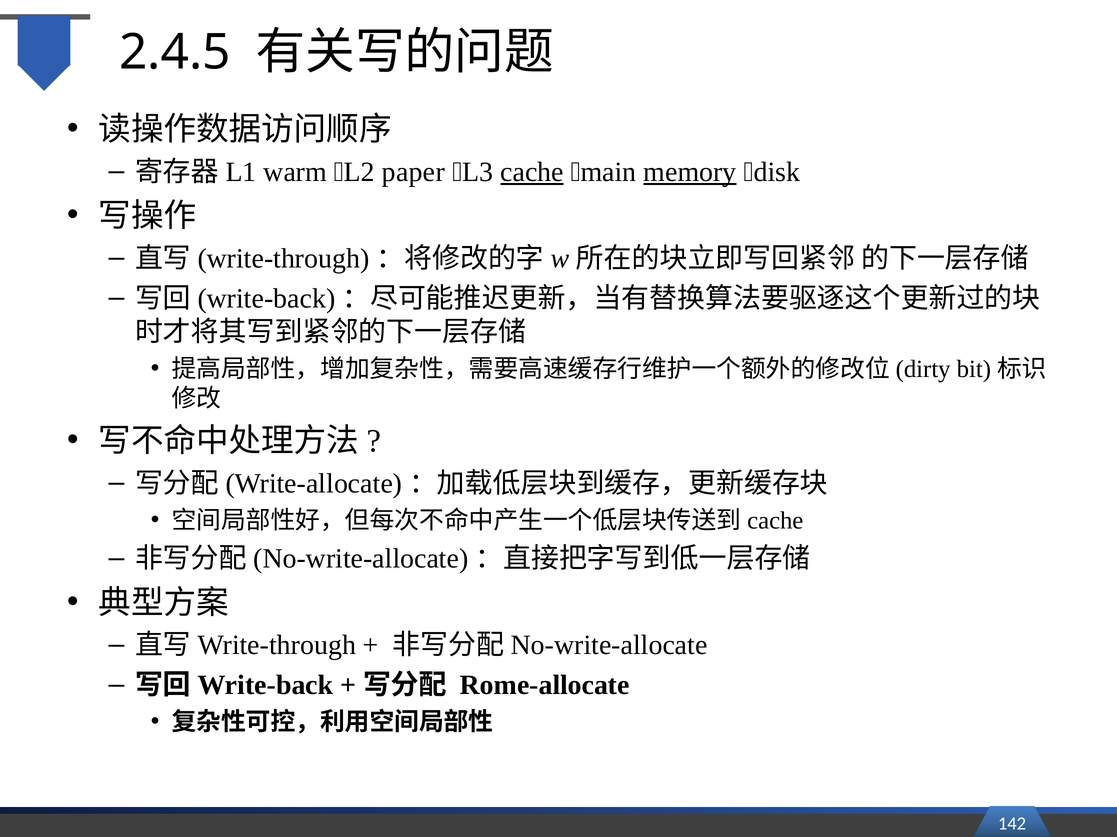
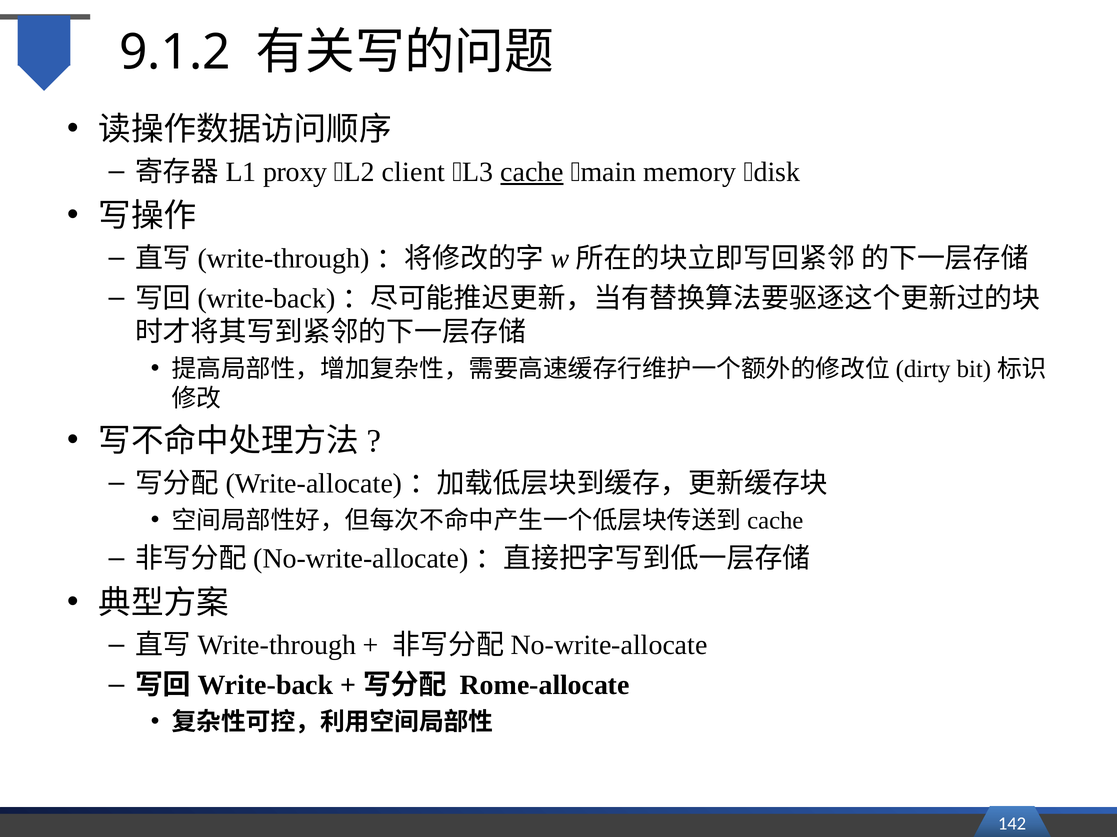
2.4.5: 2.4.5 -> 9.1.2 (175, 53)
warm: warm -> proxy (295, 172)
paper: paper -> client (413, 172)
memory underline: present -> none (690, 172)
